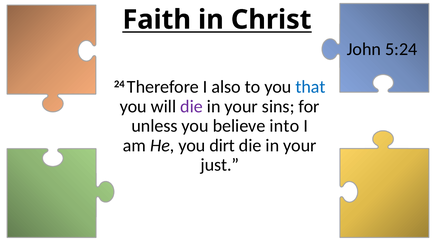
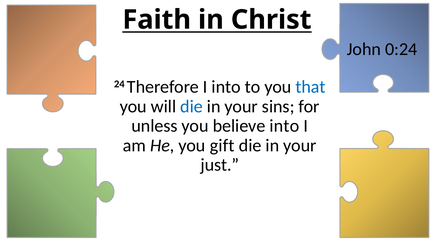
5:24: 5:24 -> 0:24 (401, 49)
I also: also -> into (226, 87)
die colour: purple -> blue (192, 106)
dirt: dirt -> gift (222, 145)
